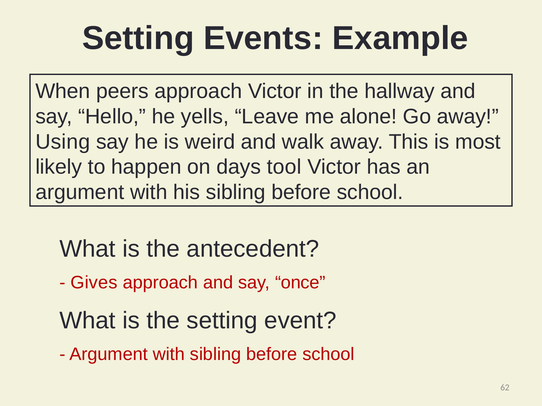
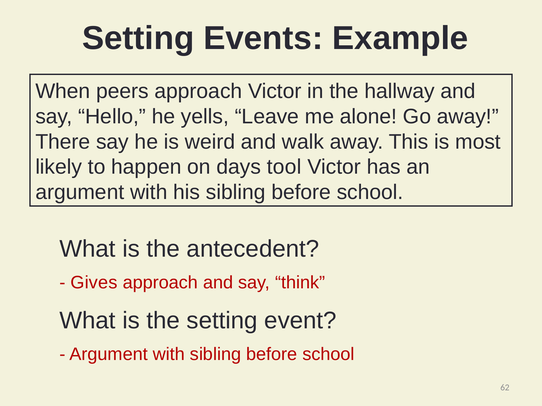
Using: Using -> There (63, 142)
once: once -> think (300, 283)
